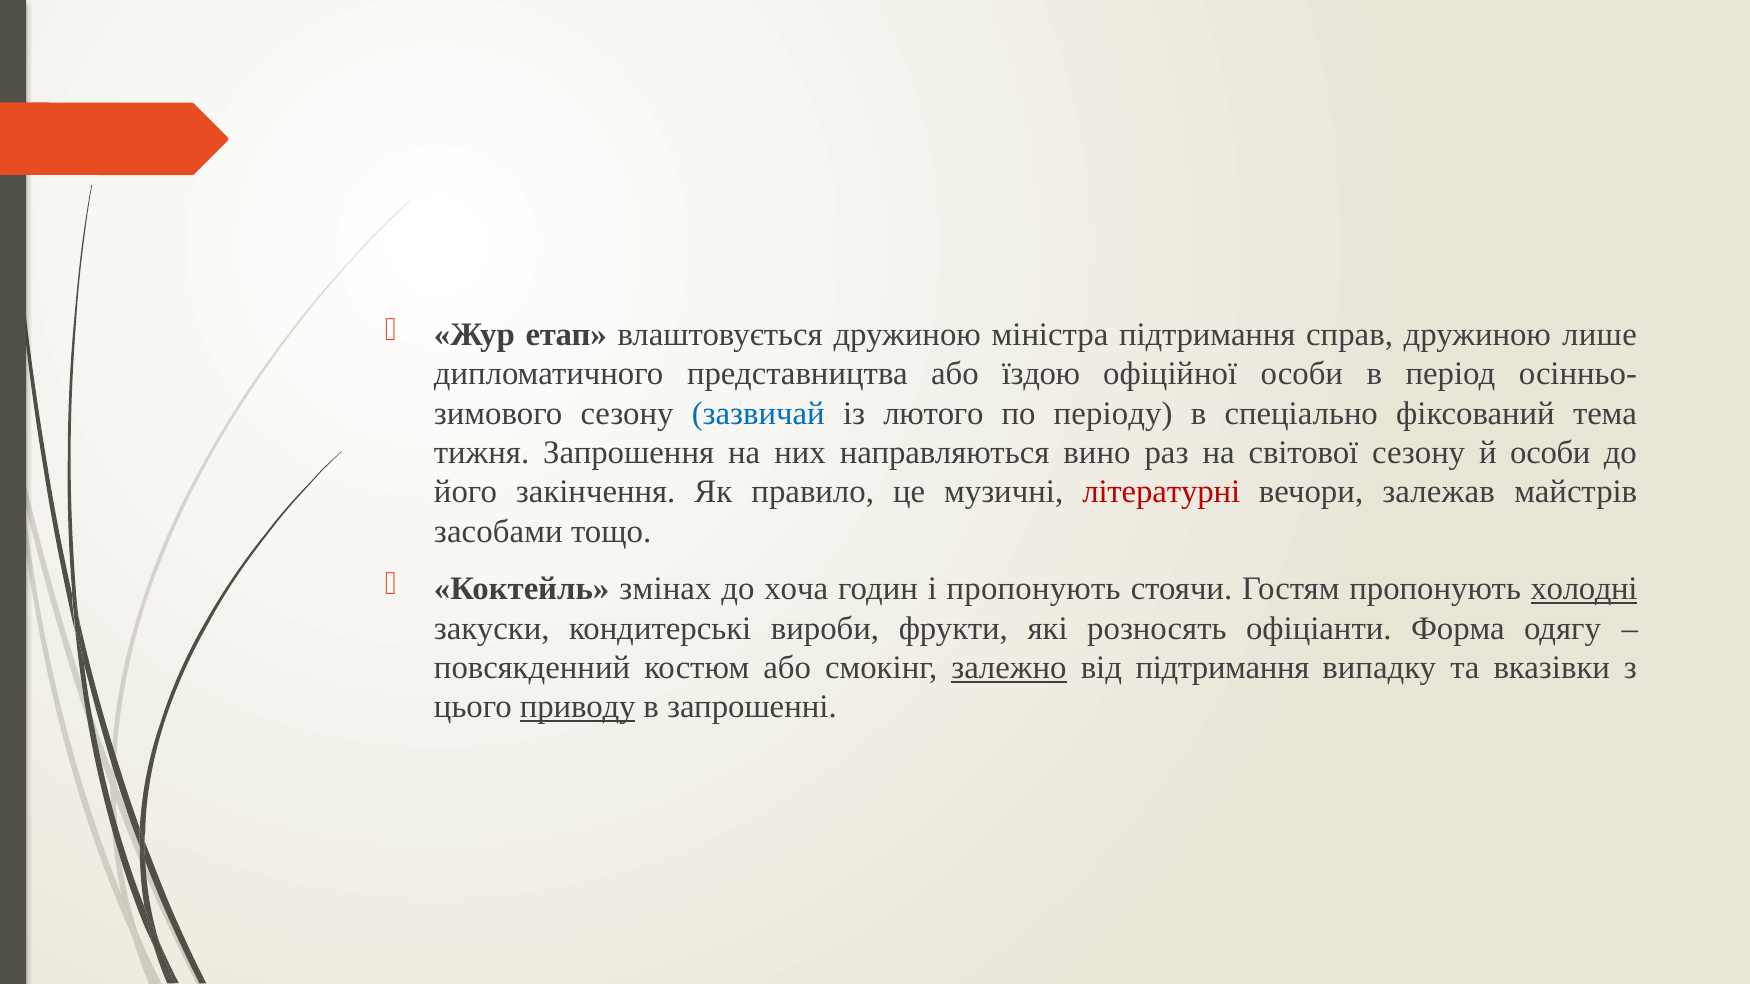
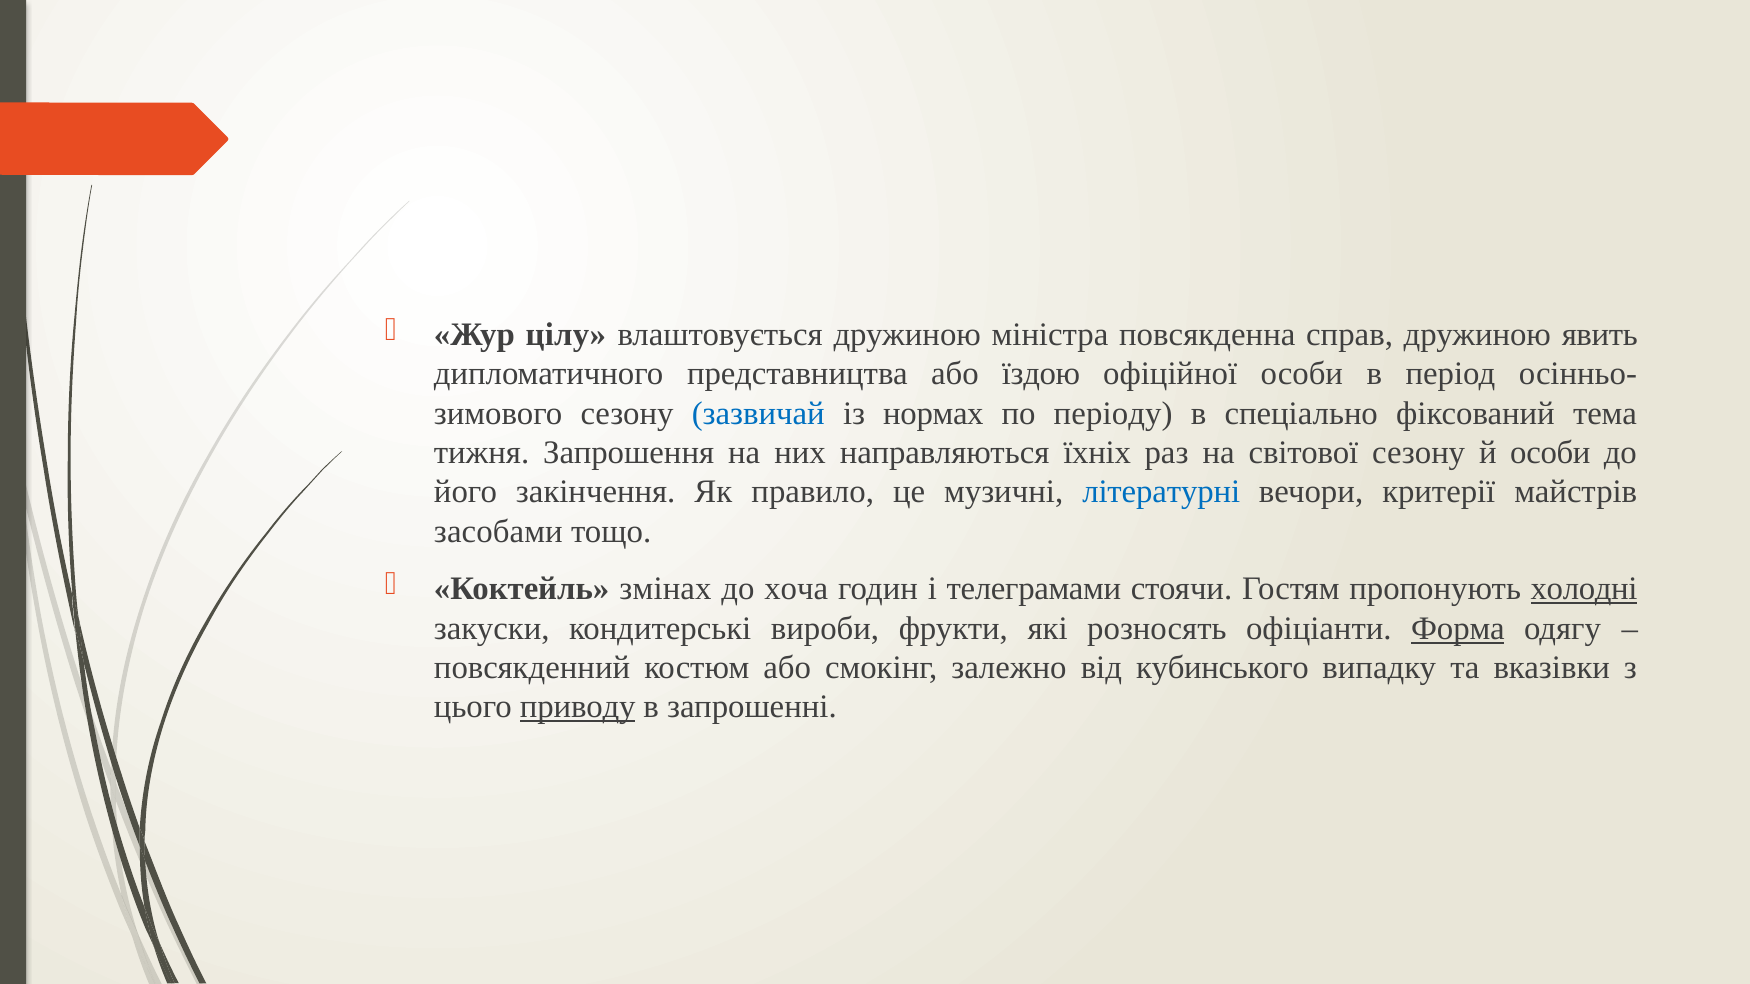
етап: етап -> цілу (566, 335)
міністра підтримання: підтримання -> повсякденна (1207, 335)
лише: лише -> явить (1600, 335)
лютого: лютого -> нормах (933, 414)
вино: вино -> їхніх (1097, 453)
літературні colour: red -> blue (1161, 492)
залежав: залежав -> критерії (1439, 492)
і пропонують: пропонують -> телеграмами (1034, 589)
Форма underline: none -> present (1458, 629)
залежно underline: present -> none (1009, 668)
від підтримання: підтримання -> кубинського (1222, 668)
